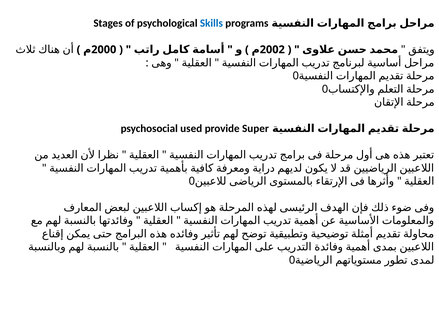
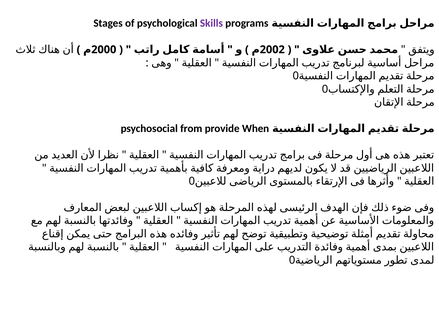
Skills colour: blue -> purple (211, 23)
used: used -> from (191, 129)
Super: Super -> When (256, 129)
